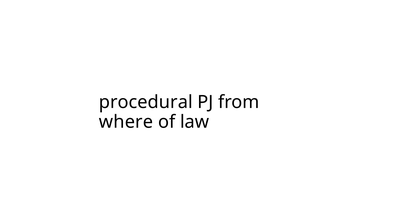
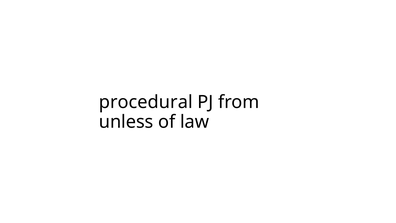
where: where -> unless (126, 122)
